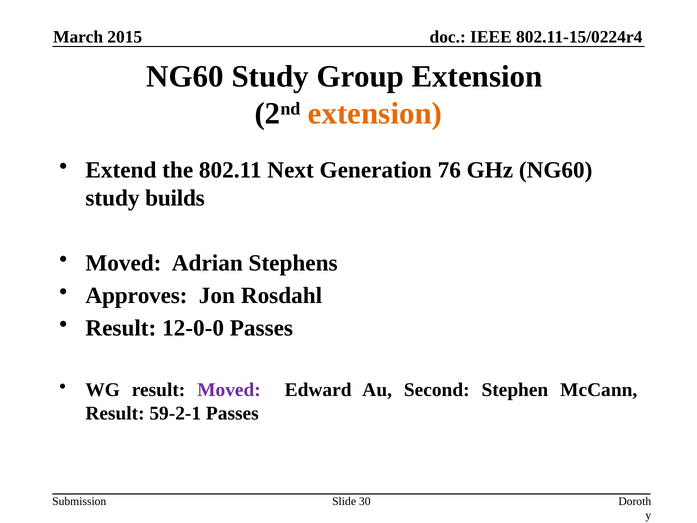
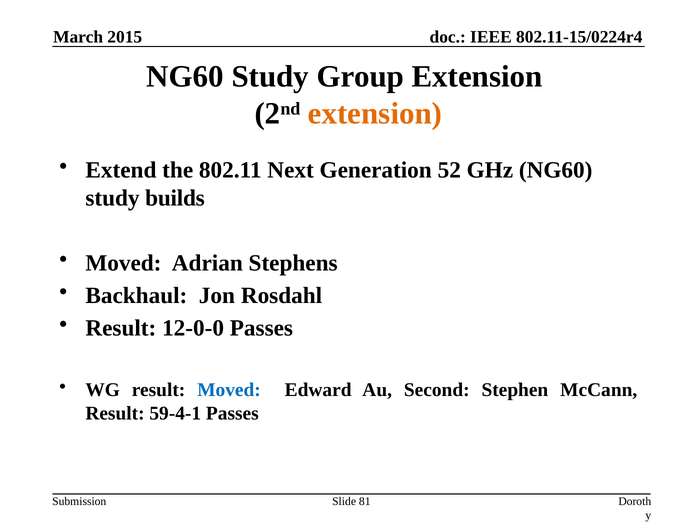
76: 76 -> 52 (449, 170)
Approves: Approves -> Backhaul (136, 296)
Moved colour: purple -> blue (229, 390)
59-2-1: 59-2-1 -> 59-4-1 (175, 413)
30: 30 -> 81 (365, 501)
